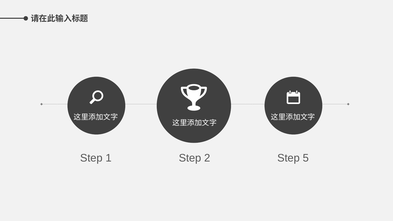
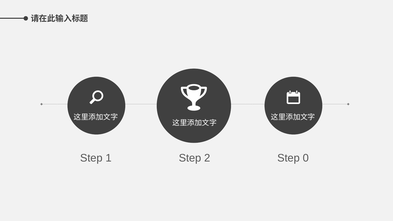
5: 5 -> 0 (306, 158)
